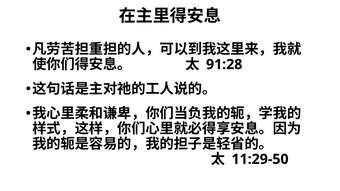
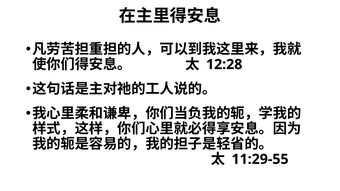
91:28: 91:28 -> 12:28 (224, 65)
11:29-50: 11:29-50 -> 11:29-55 (260, 159)
